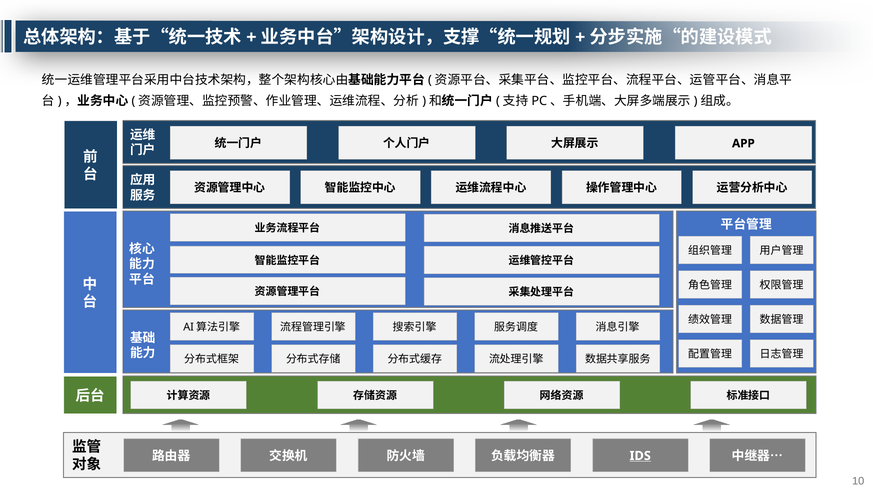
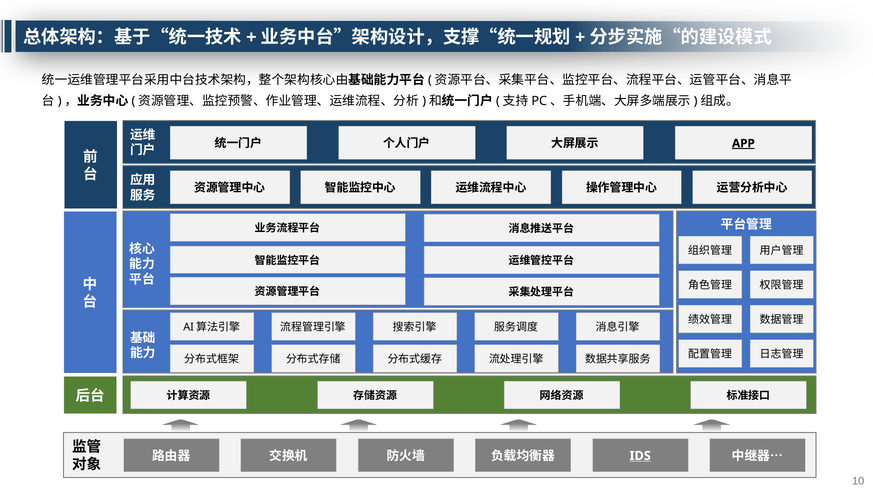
APP underline: none -> present (743, 143)
